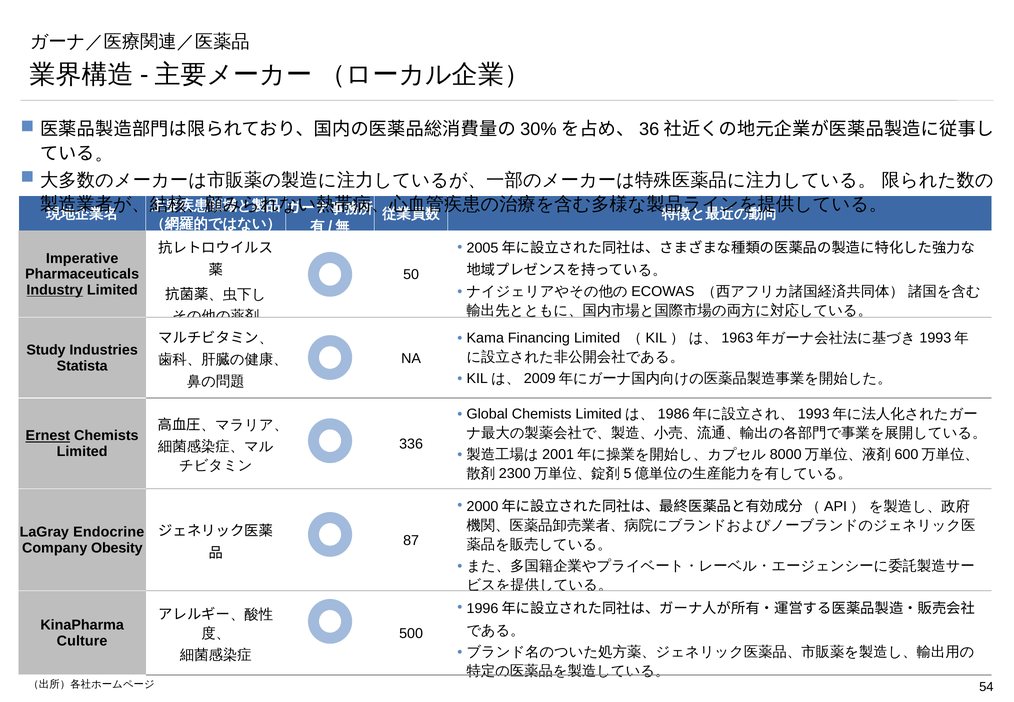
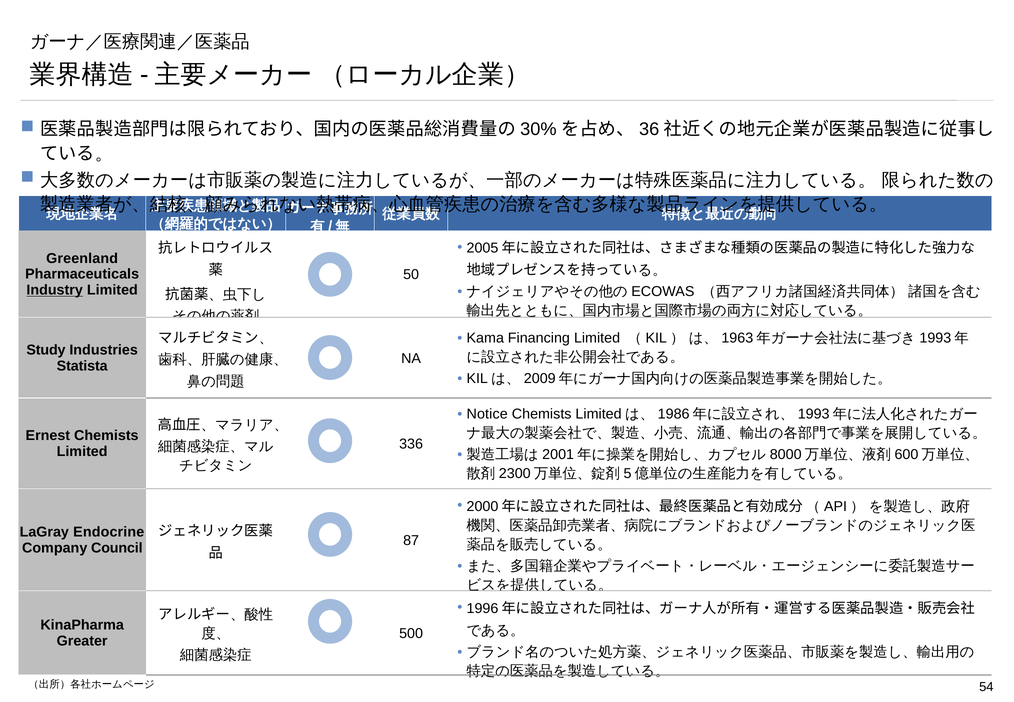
Imperative: Imperative -> Greenland (82, 258)
Global: Global -> Notice (487, 414)
Ernest underline: present -> none (48, 436)
Obesity: Obesity -> Council (117, 548)
Culture: Culture -> Greater (82, 641)
